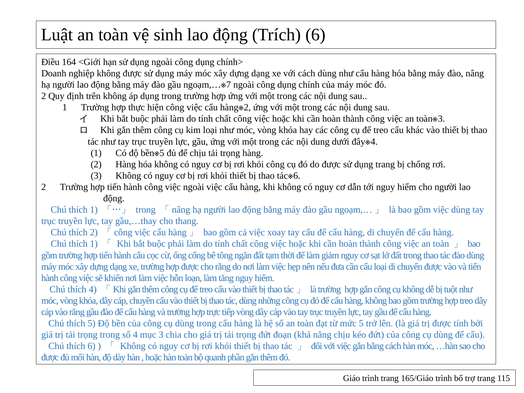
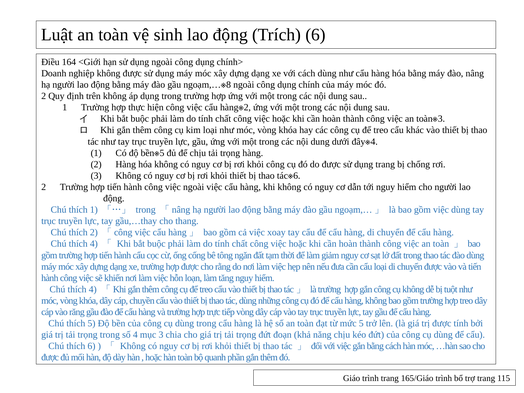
7: 7 -> 8 (229, 85)
1: 1 -> 4 (94, 244)
